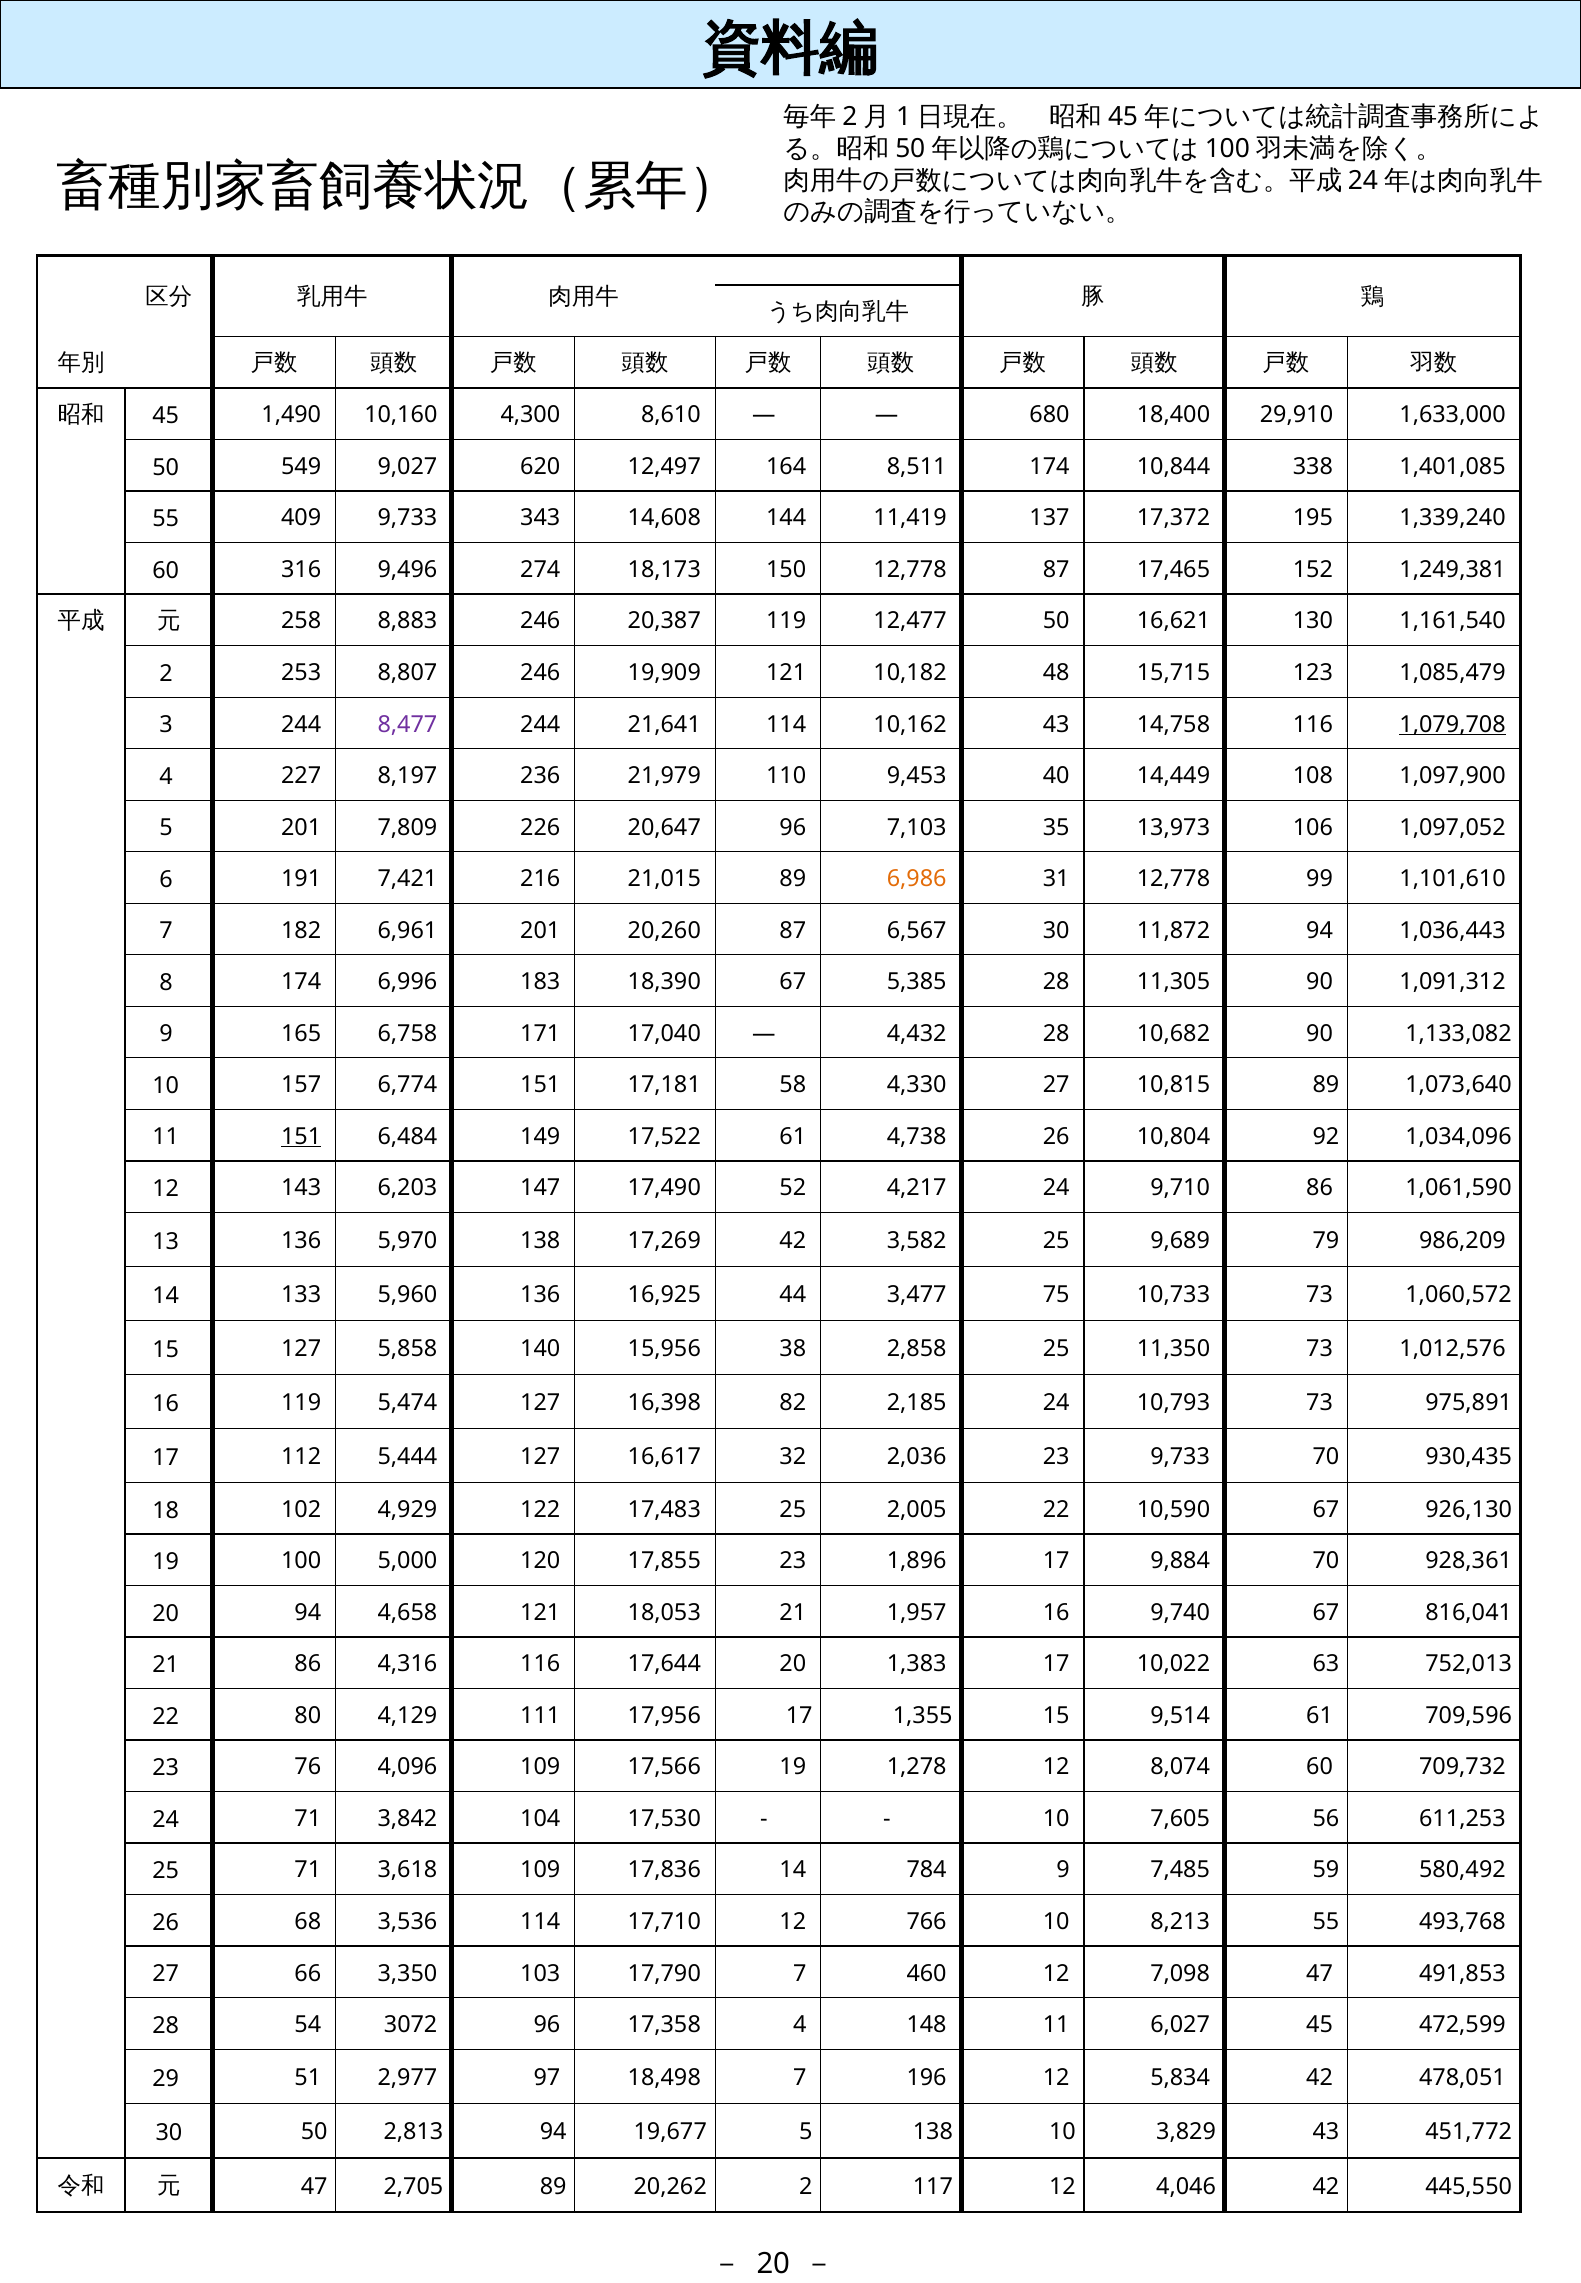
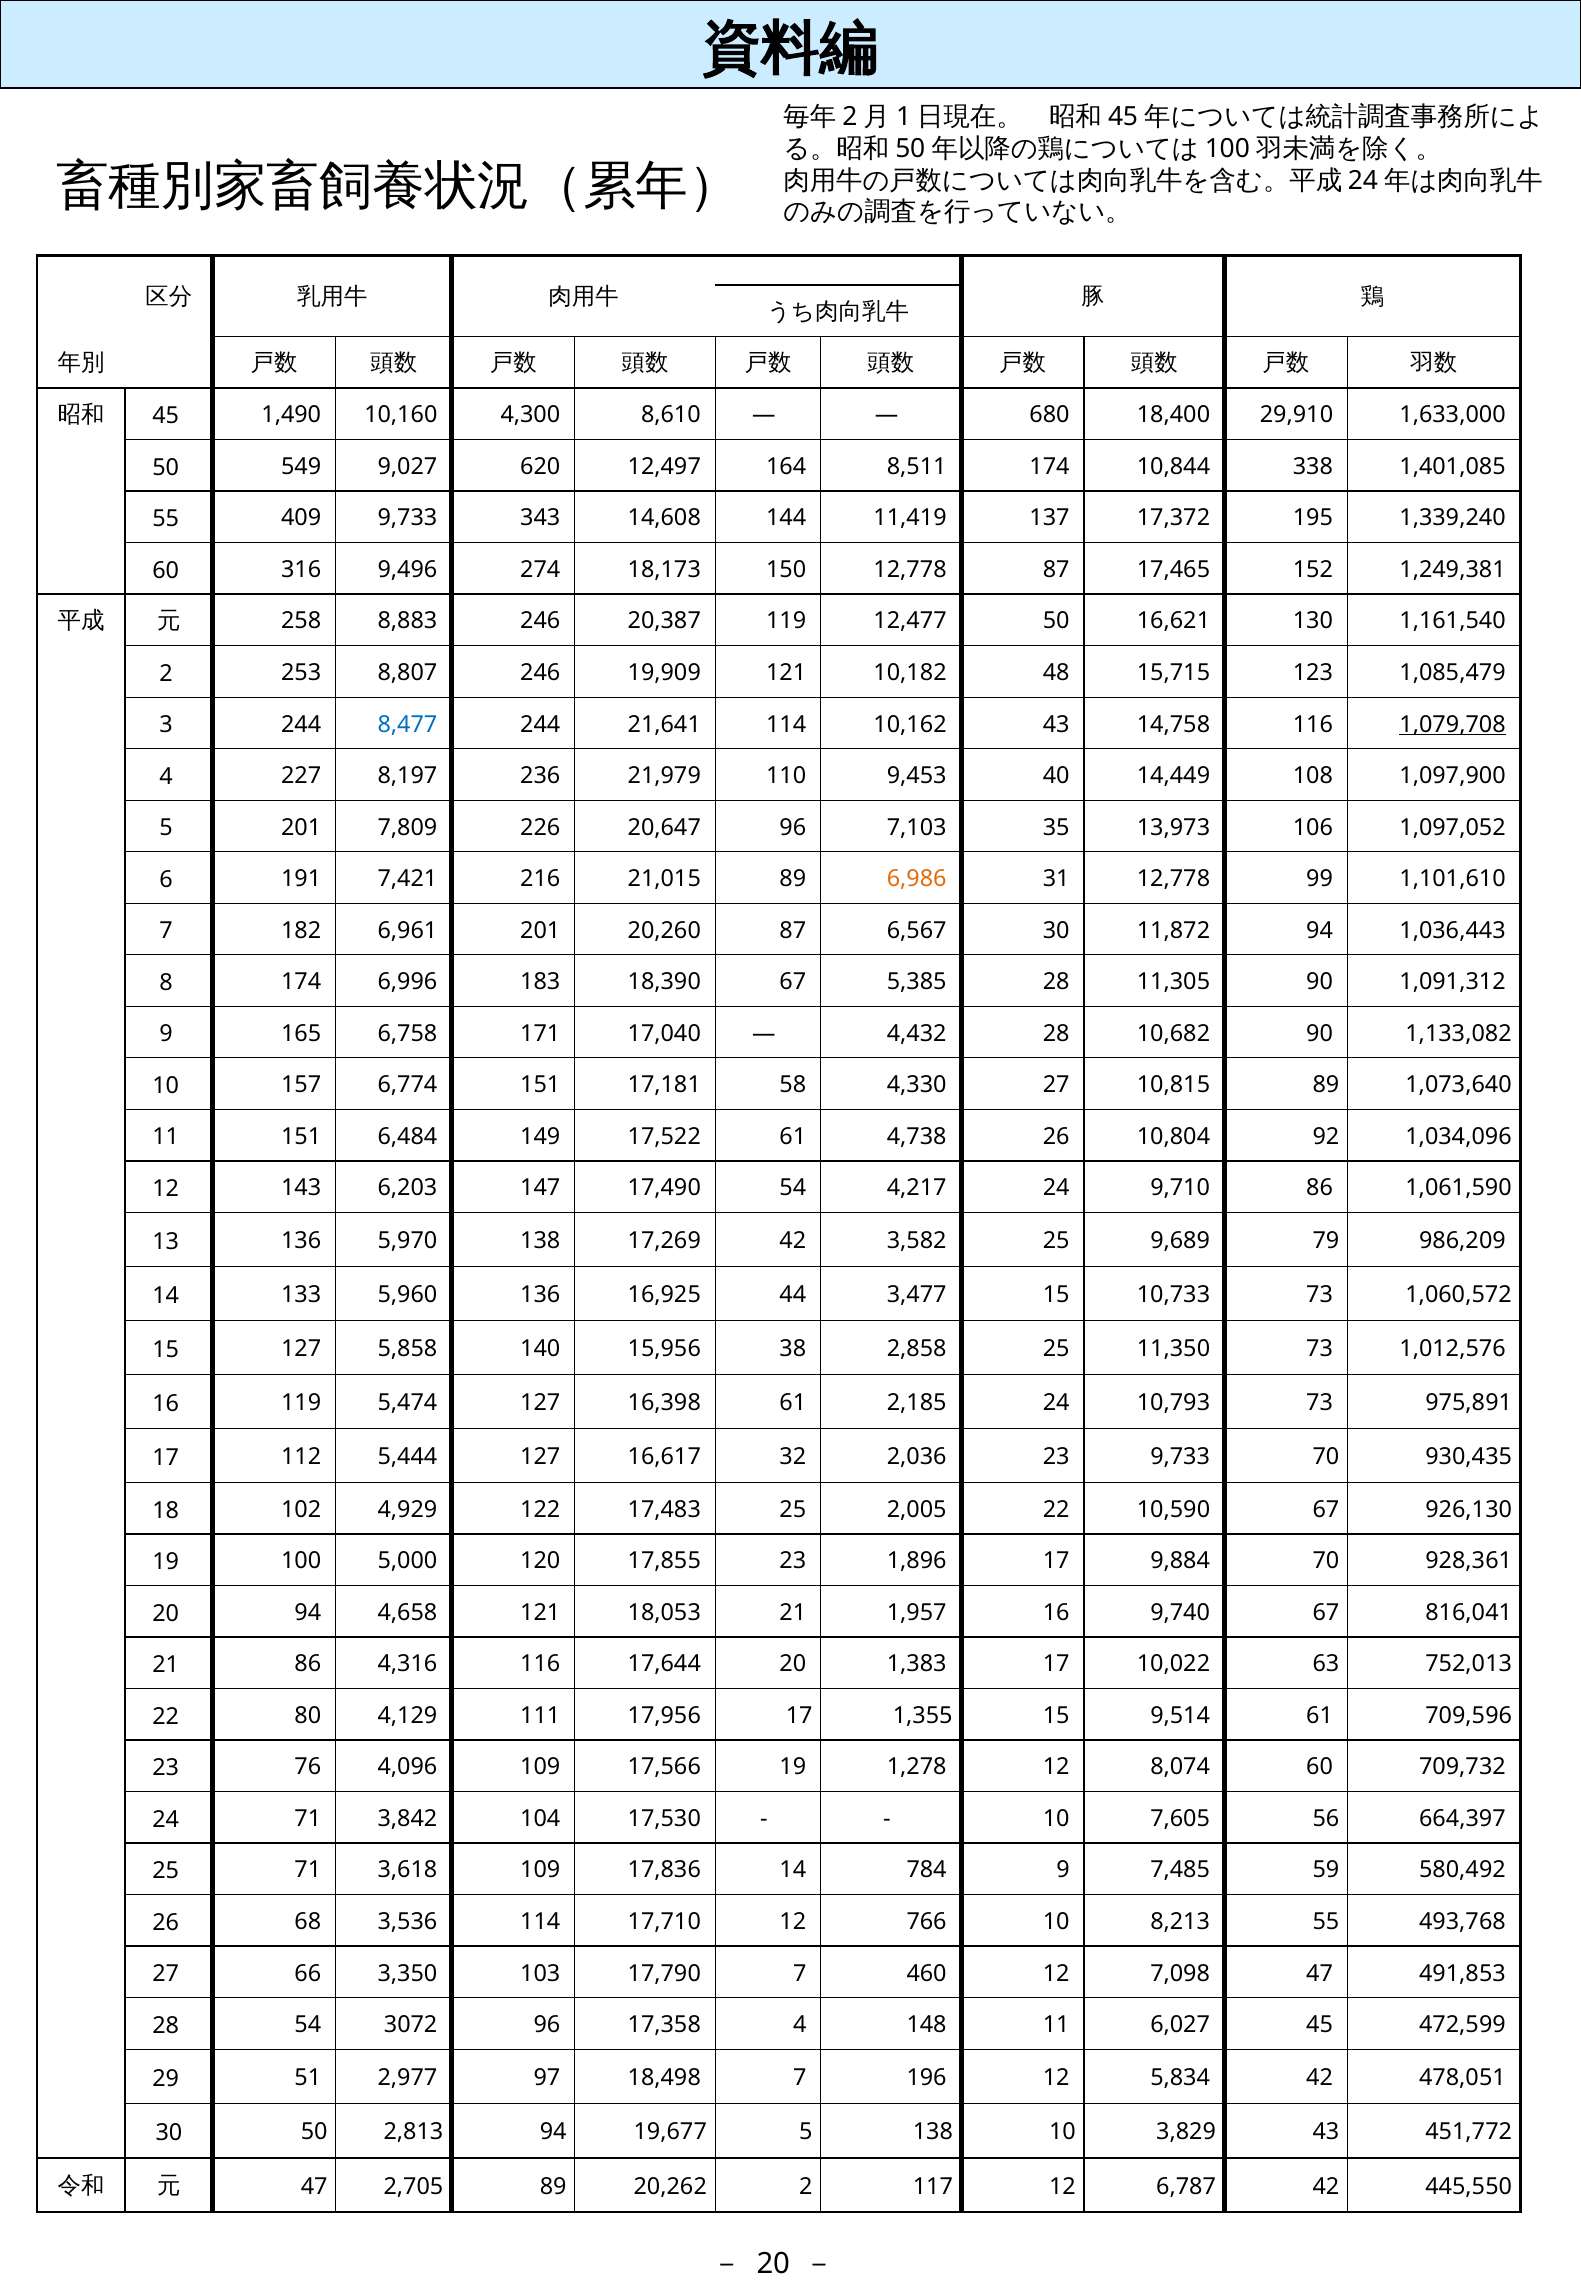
8,477 colour: purple -> blue (407, 725)
151 underline: present -> none (301, 1137)
17,490 52: 52 -> 54 (793, 1188)
3,477 75: 75 -> 15 (1056, 1295)
16,398 82: 82 -> 61 (793, 1403)
611,253: 611,253 -> 664,397 (1462, 1819)
4,046: 4,046 -> 6,787 (1186, 2187)
